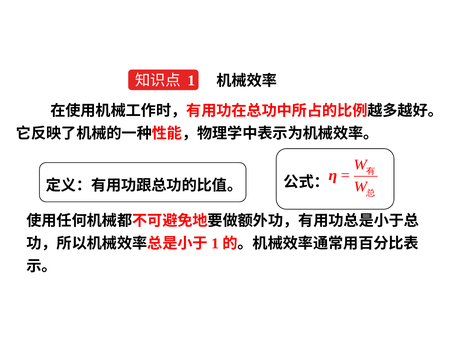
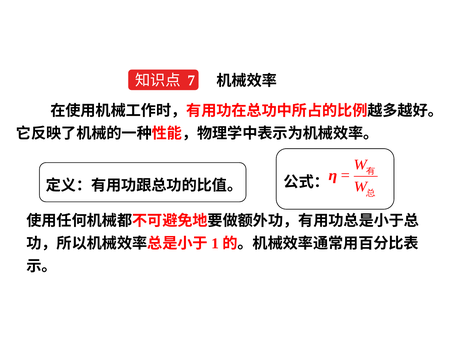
1: 1 -> 7 (191, 81)
